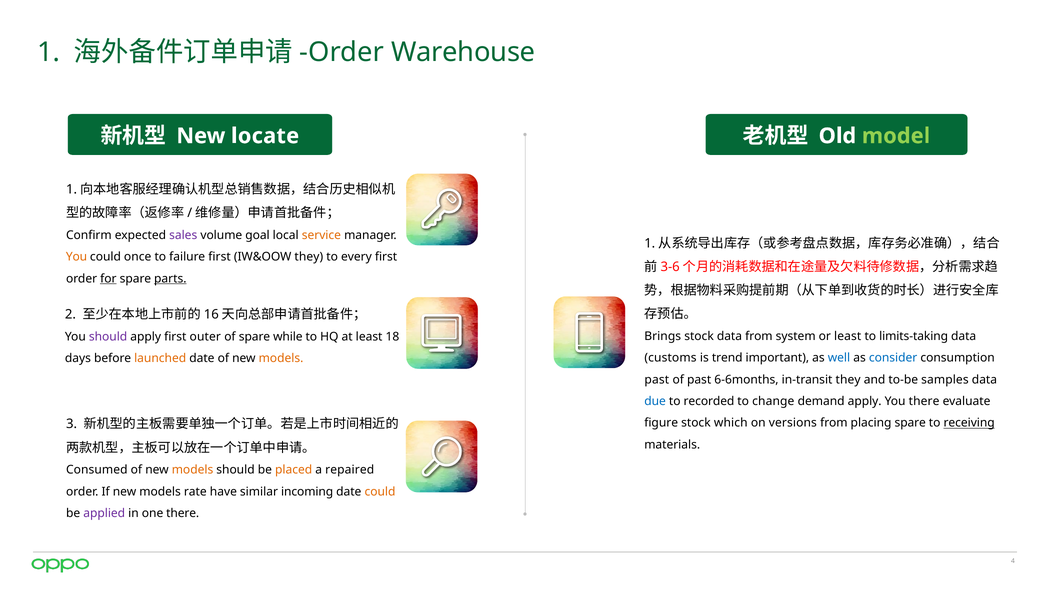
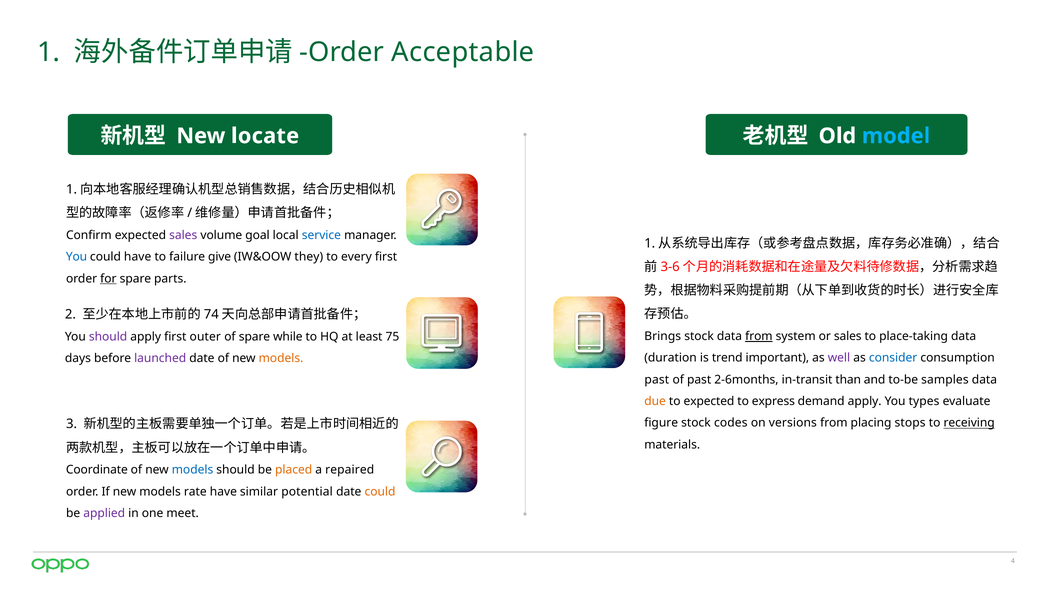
Warehouse: Warehouse -> Acceptable (463, 52)
model colour: light green -> light blue (896, 136)
service colour: orange -> blue (321, 235)
You colour: orange -> blue (77, 257)
could once: once -> have (138, 257)
failure first: first -> give (220, 257)
parts underline: present -> none (170, 278)
16: 16 -> 74 (211, 314)
from underline: none -> present (759, 336)
or least: least -> sales (848, 336)
limits-taking: limits-taking -> place-taking (914, 336)
18: 18 -> 75 (392, 337)
customs: customs -> duration (671, 358)
well colour: blue -> purple (839, 358)
launched colour: orange -> purple (160, 358)
6-6months: 6-6months -> 2-6months (746, 379)
in-transit they: they -> than (848, 379)
due colour: blue -> orange (655, 401)
to recorded: recorded -> expected (709, 401)
change: change -> express (773, 401)
You there: there -> types (924, 401)
which: which -> codes (731, 423)
placing spare: spare -> stops (910, 423)
Consumed: Consumed -> Coordinate (97, 470)
models colour: orange -> blue (193, 470)
incoming: incoming -> potential (307, 491)
one there: there -> meet (183, 513)
